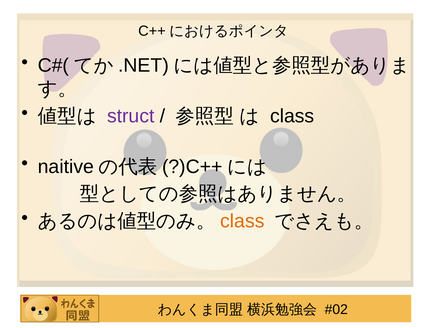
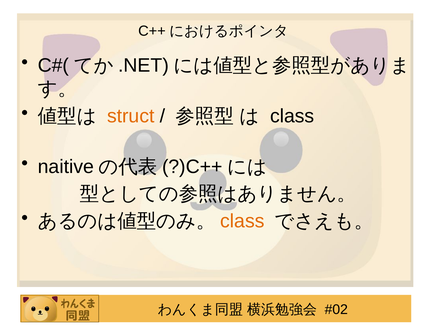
struct colour: purple -> orange (131, 116)
